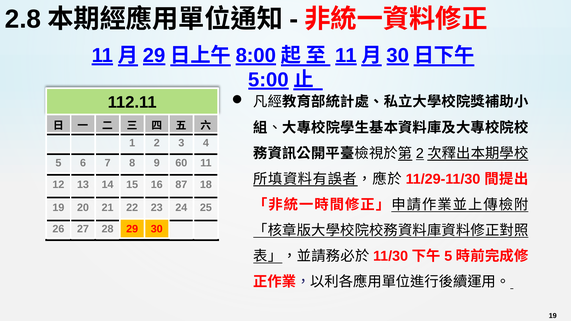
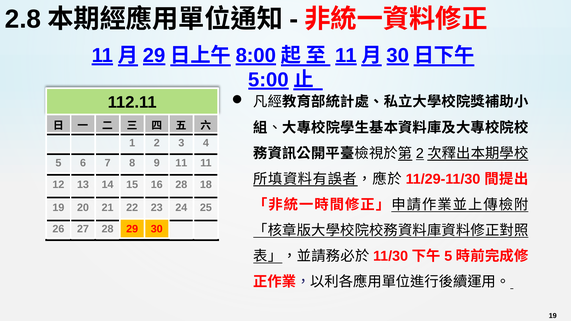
9 60: 60 -> 11 (181, 163)
16 87: 87 -> 28 (181, 185)
